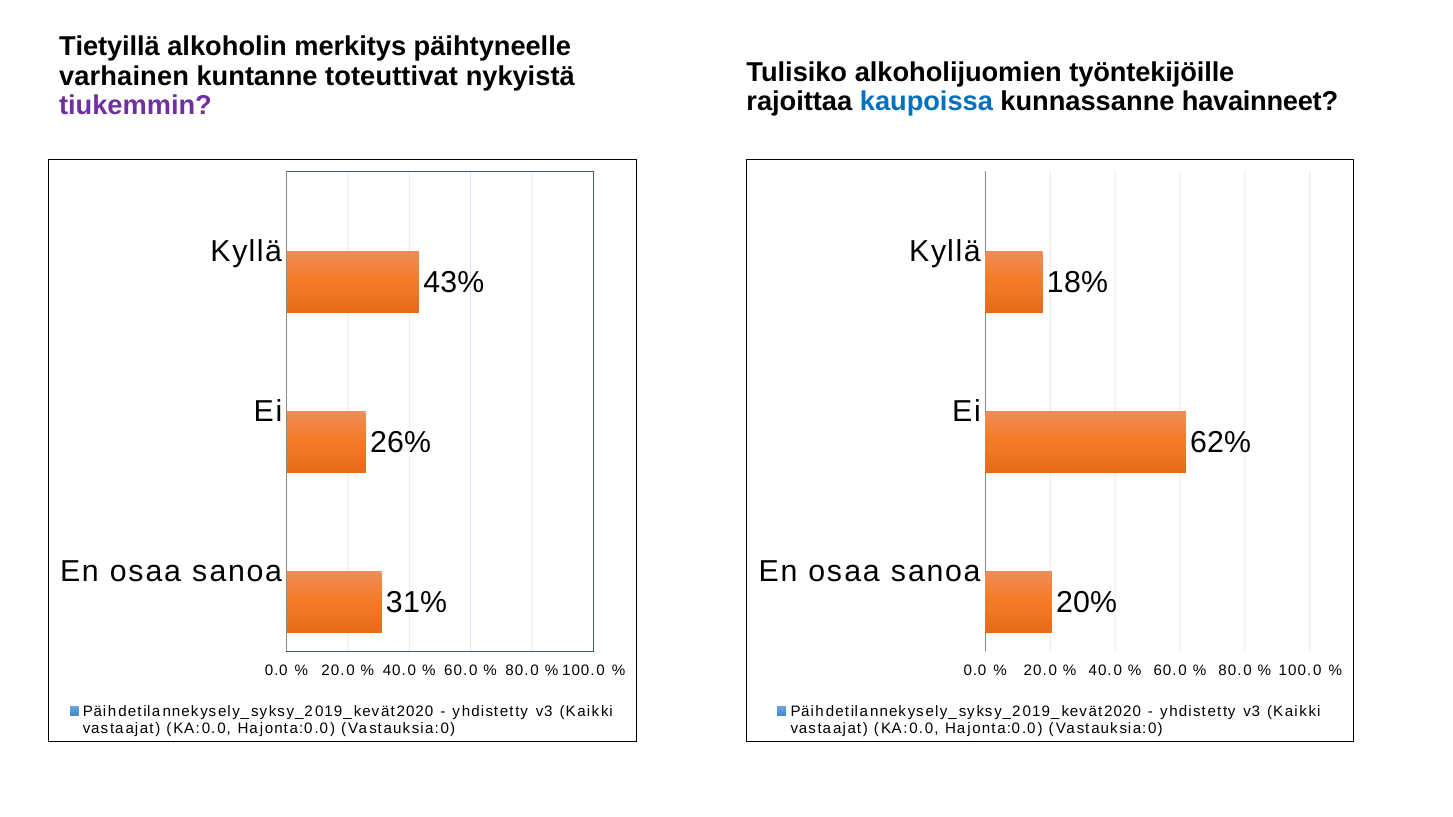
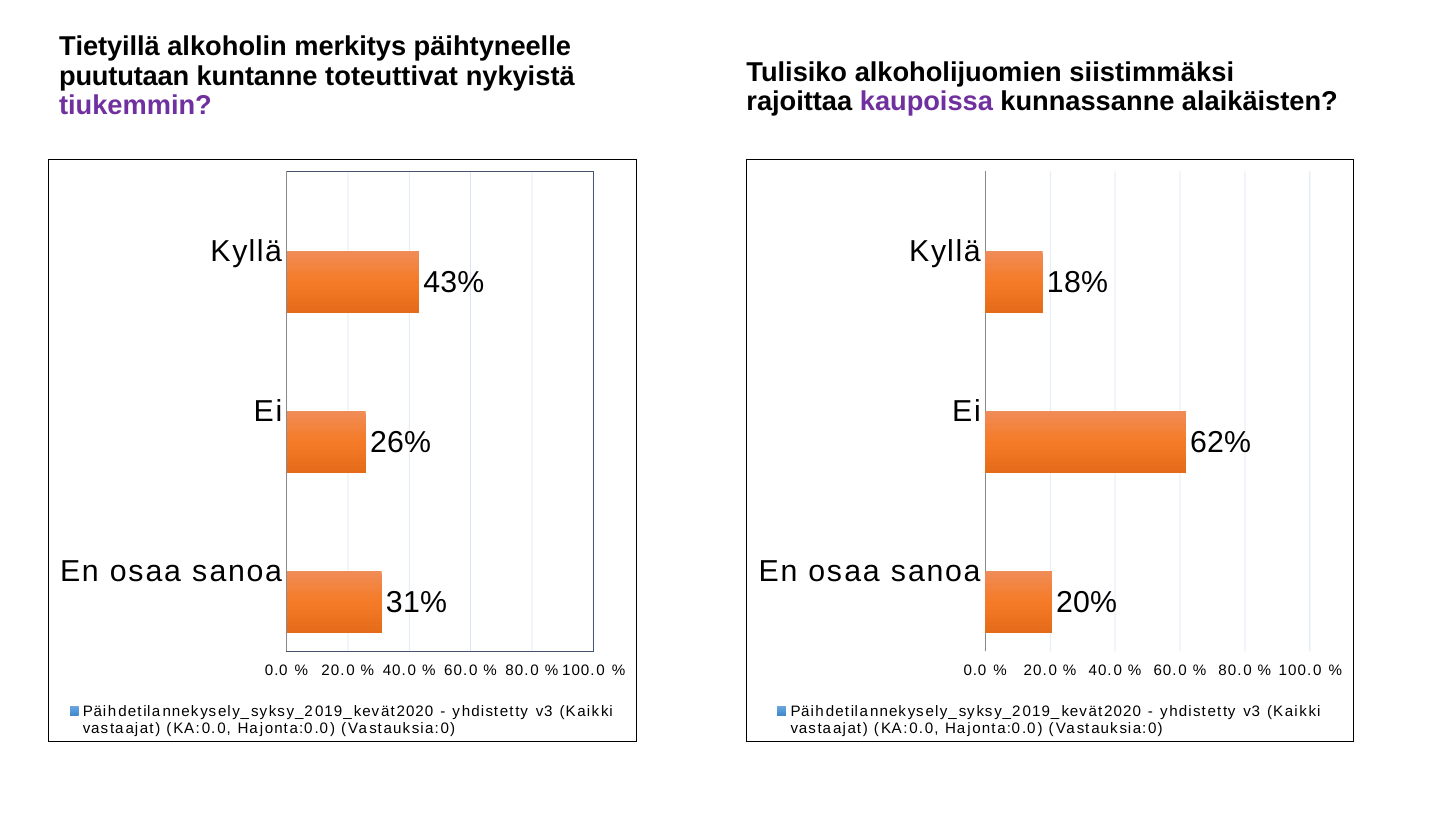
työntekijöille: työntekijöille -> siistimmäksi (1152, 73)
varhainen: varhainen -> puututaan (124, 76)
kaupoissa colour: blue -> purple (926, 102)
havainneet: havainneet -> alaikäisten (1260, 102)
